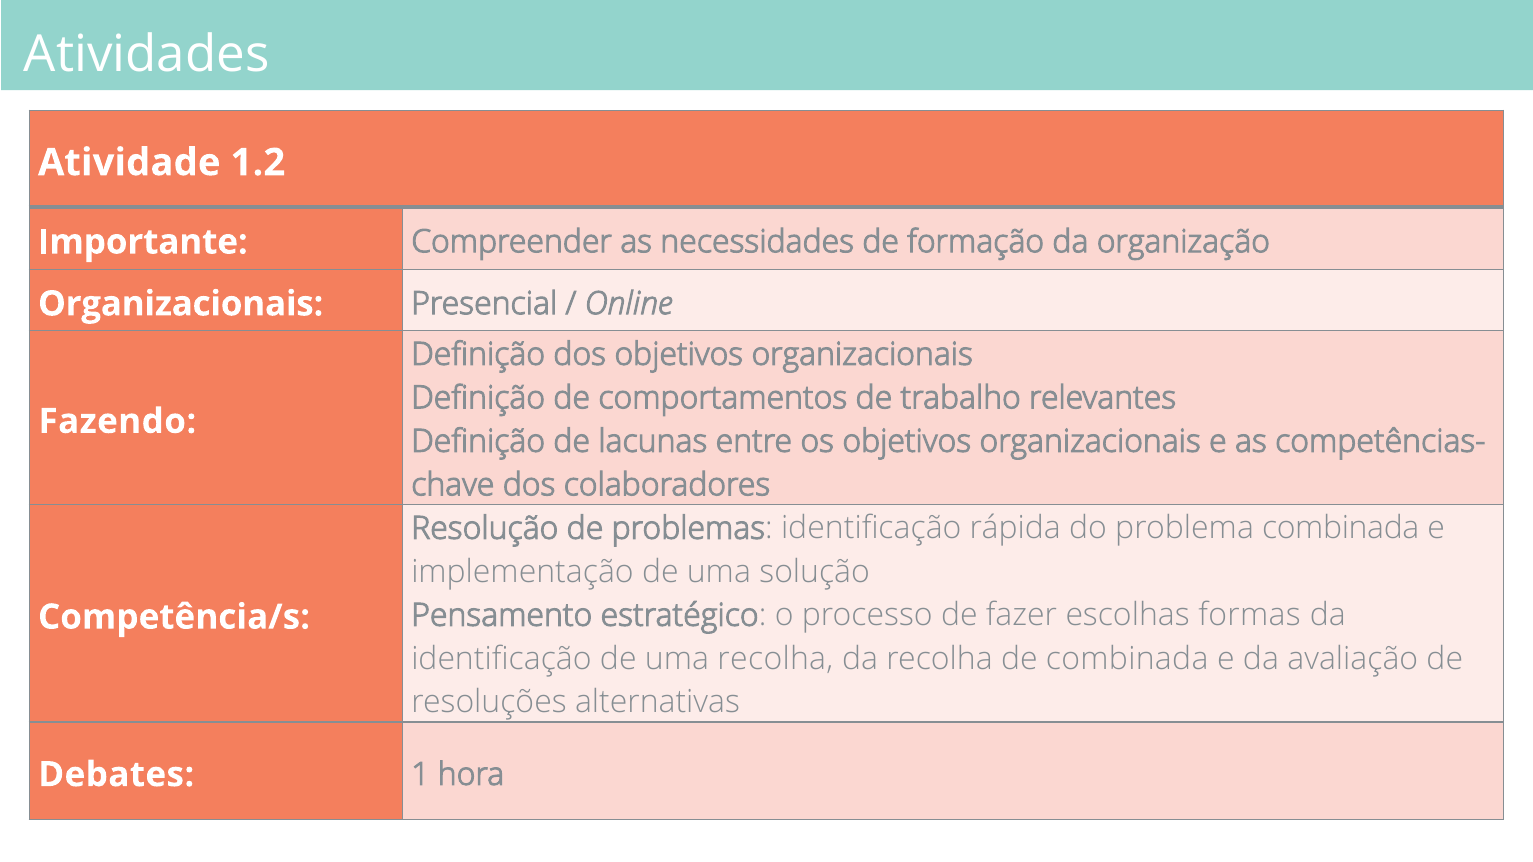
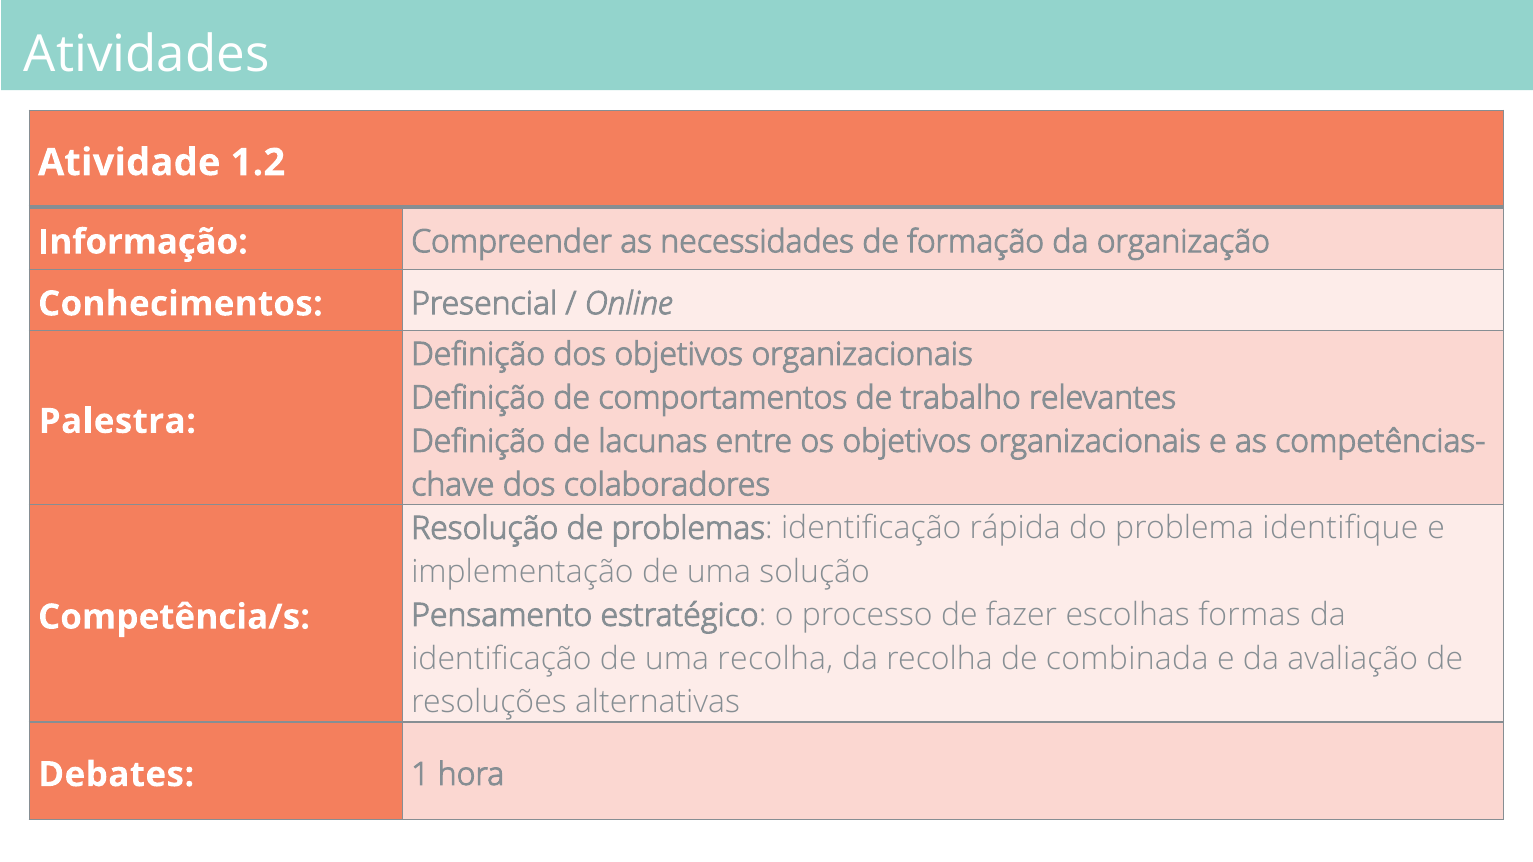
Importante: Importante -> Informação (143, 242)
Organizacionais: Organizacionais -> Conhecimentos (180, 304)
Fazendo: Fazendo -> Palestra (117, 422)
problema combinada: combinada -> identifique (1340, 528)
